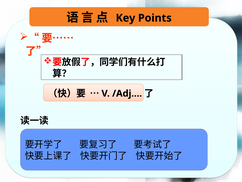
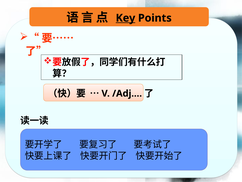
Key underline: none -> present (125, 18)
